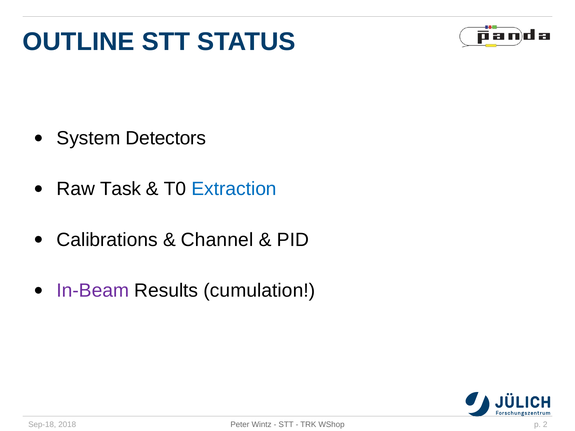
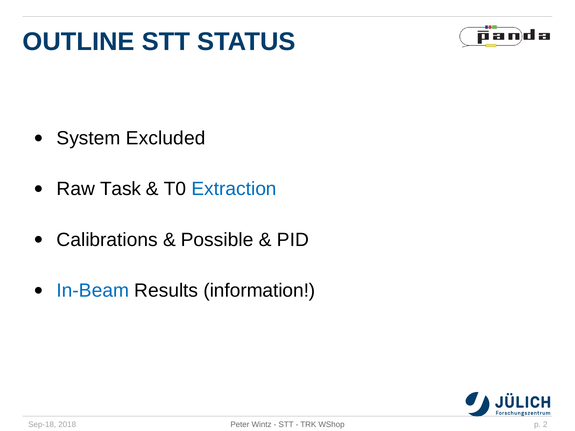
Detectors: Detectors -> Excluded (166, 138)
Channel: Channel -> Possible (217, 240)
In-Beam colour: purple -> blue (93, 291)
cumulation: cumulation -> information (259, 291)
